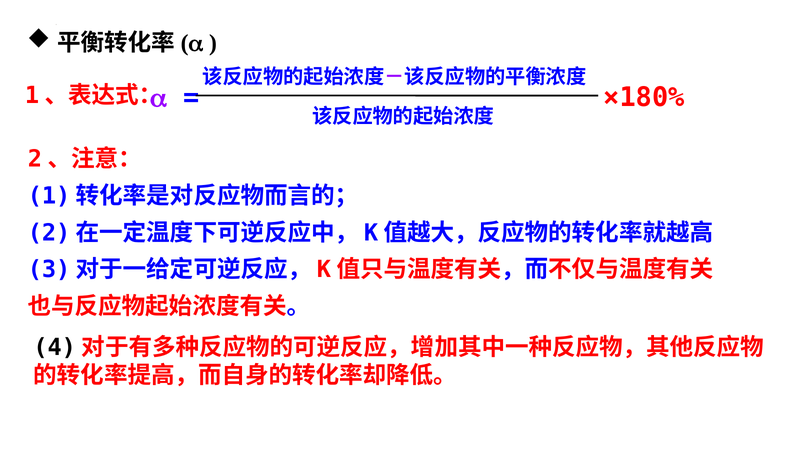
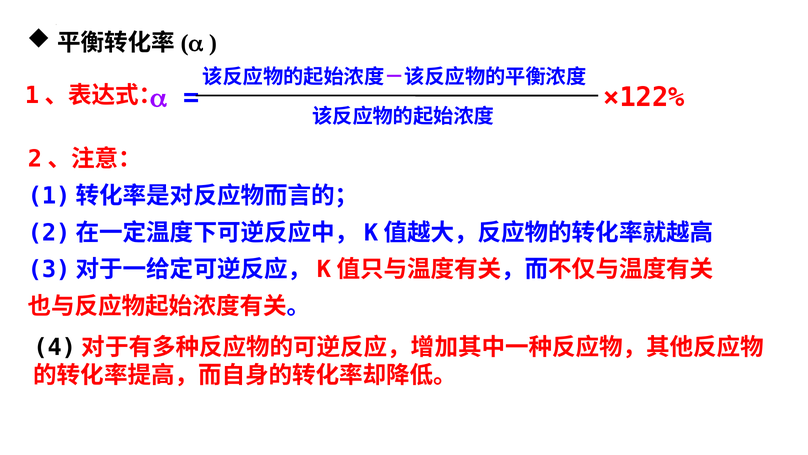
×180%: ×180% -> ×122% (644, 97)
